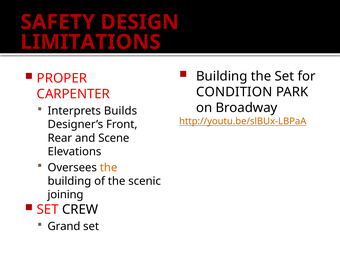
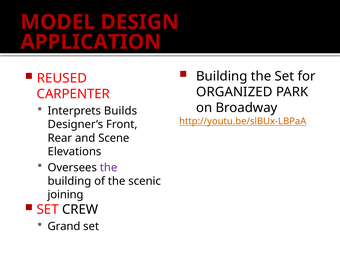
SAFETY: SAFETY -> MODEL (58, 22)
LIMITATIONS: LIMITATIONS -> APPLICATION (91, 42)
PROPER: PROPER -> REUSED (62, 78)
CONDITION: CONDITION -> ORGANIZED (234, 92)
the colour: orange -> purple (109, 168)
